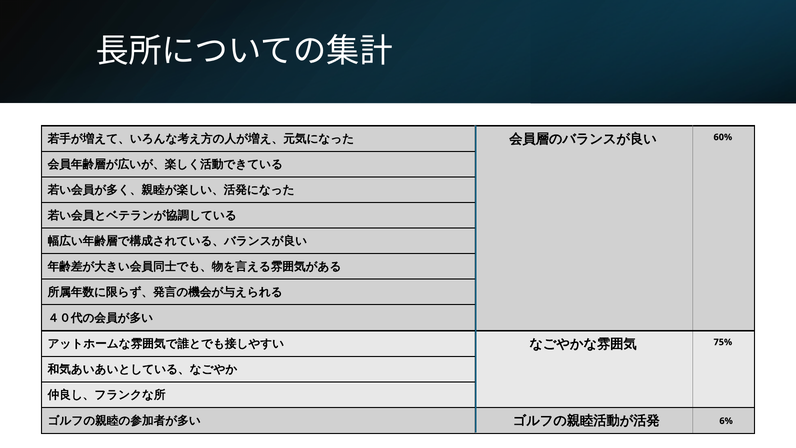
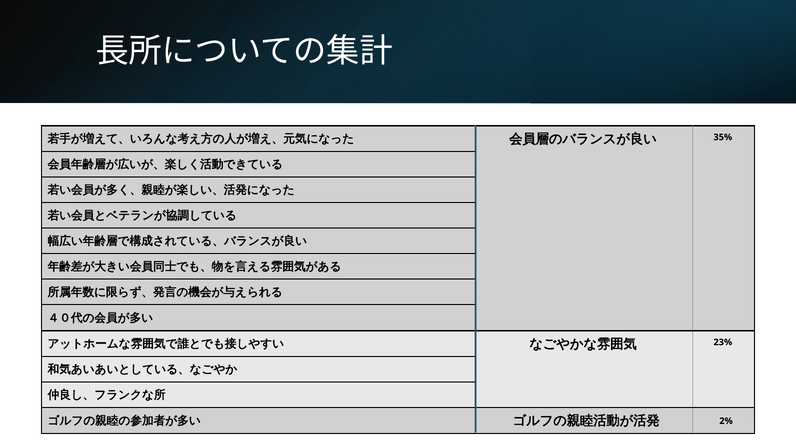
60%: 60% -> 35% (723, 137)
75%: 75% -> 23% (723, 342)
6%: 6% -> 2% (726, 421)
